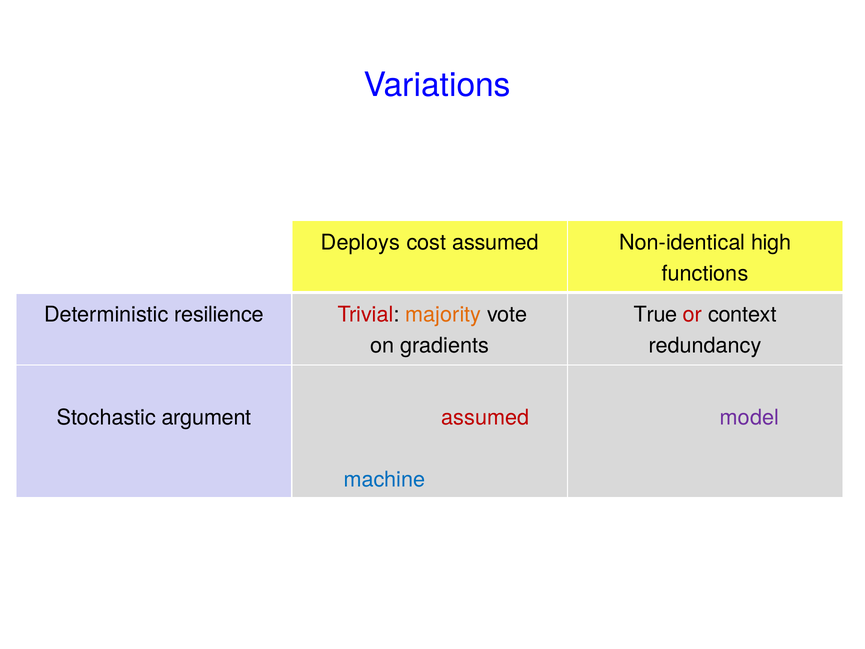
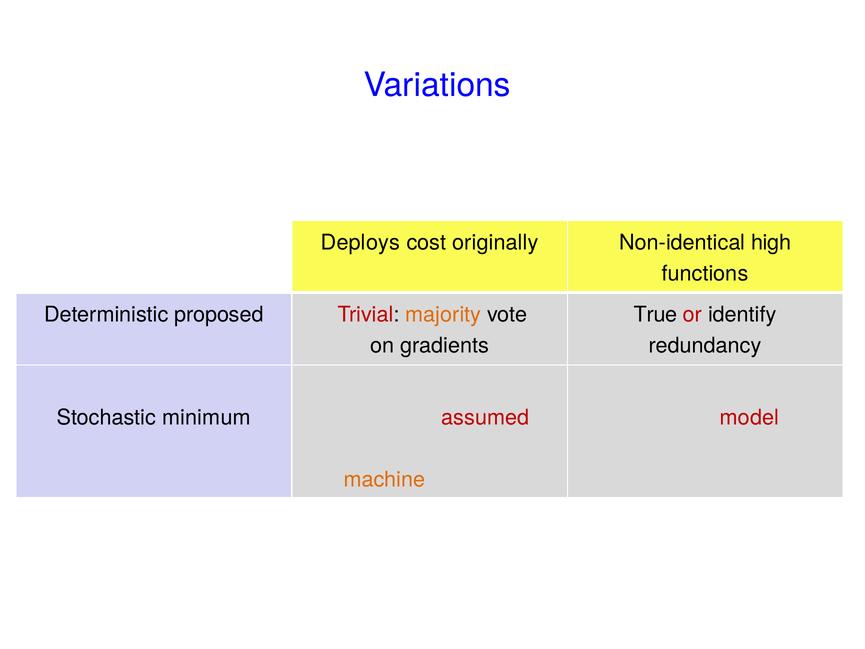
cost assumed: assumed -> originally (495, 242)
resilience: resilience -> proposed (219, 314)
context: context -> identify (742, 314)
argument: argument -> minimum (206, 418)
model colour: purple -> red (749, 418)
machine colour: blue -> orange (384, 480)
